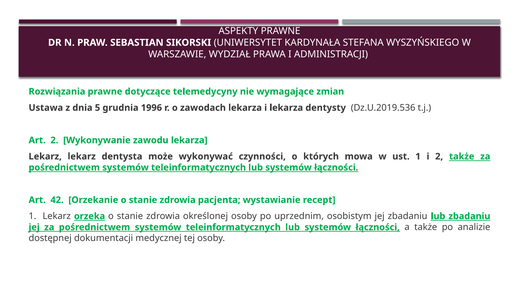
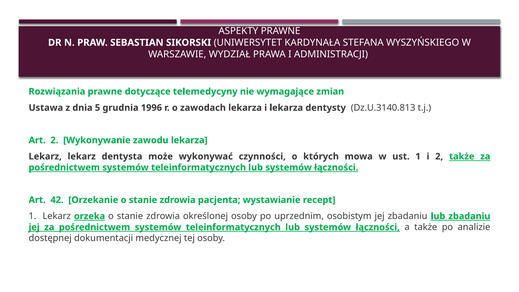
Dz.U.2019.536: Dz.U.2019.536 -> Dz.U.3140.813 (383, 108)
